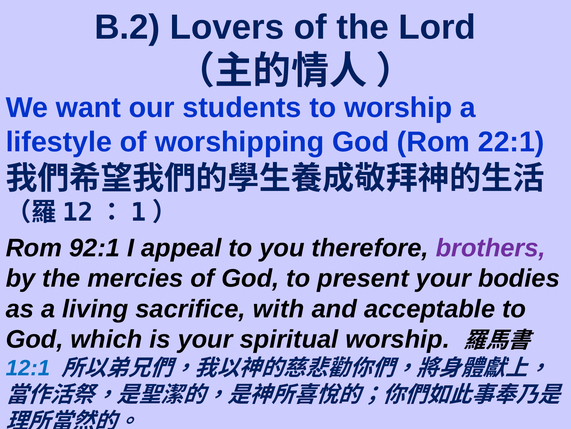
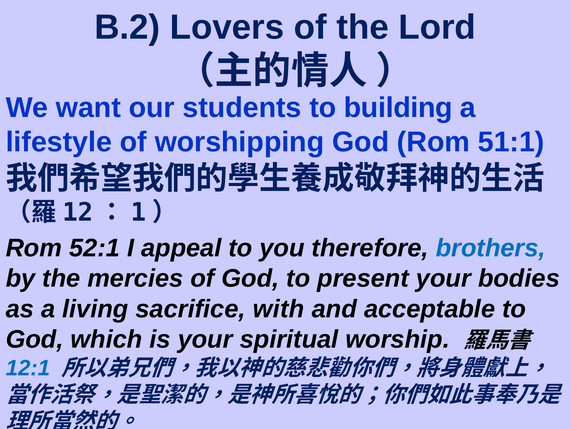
to worship: worship -> building (398, 108)
22:1: 22:1 -> 51:1 (511, 142)
92:1: 92:1 -> 52:1 (95, 248)
brothers colour: purple -> blue (491, 248)
